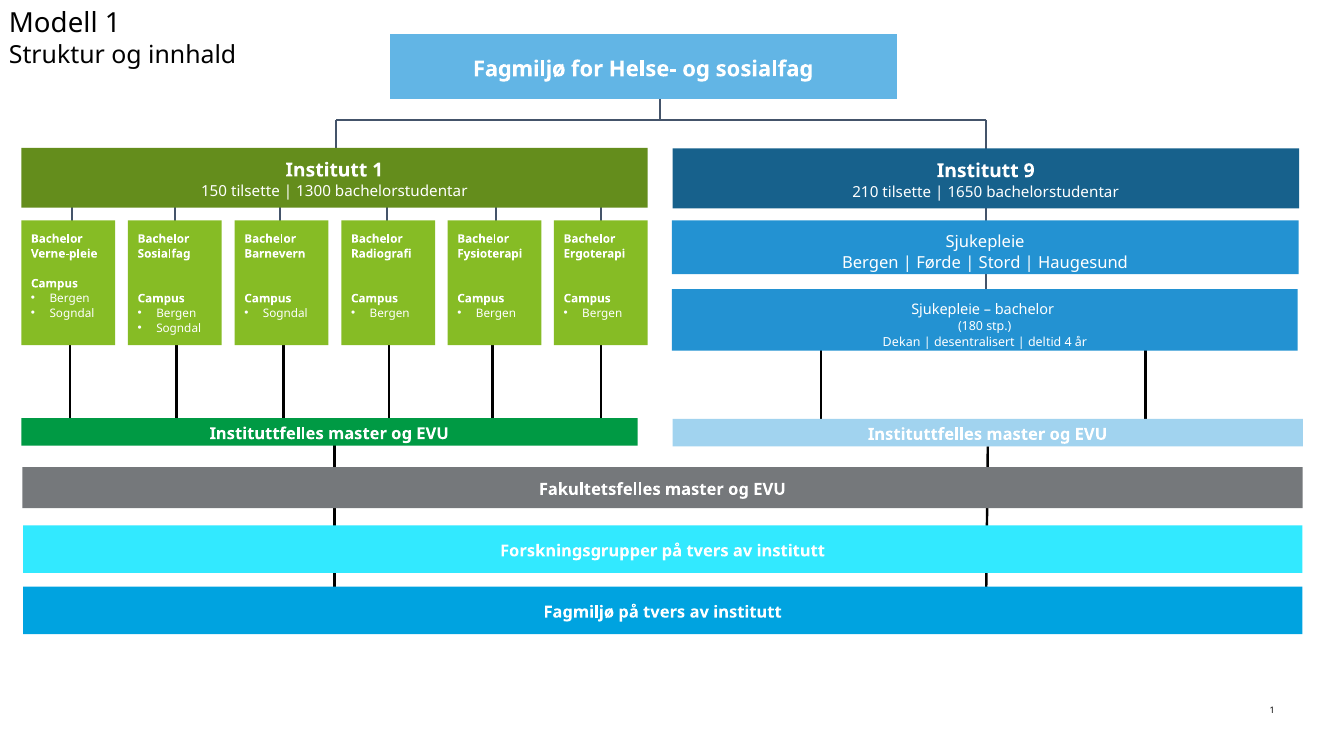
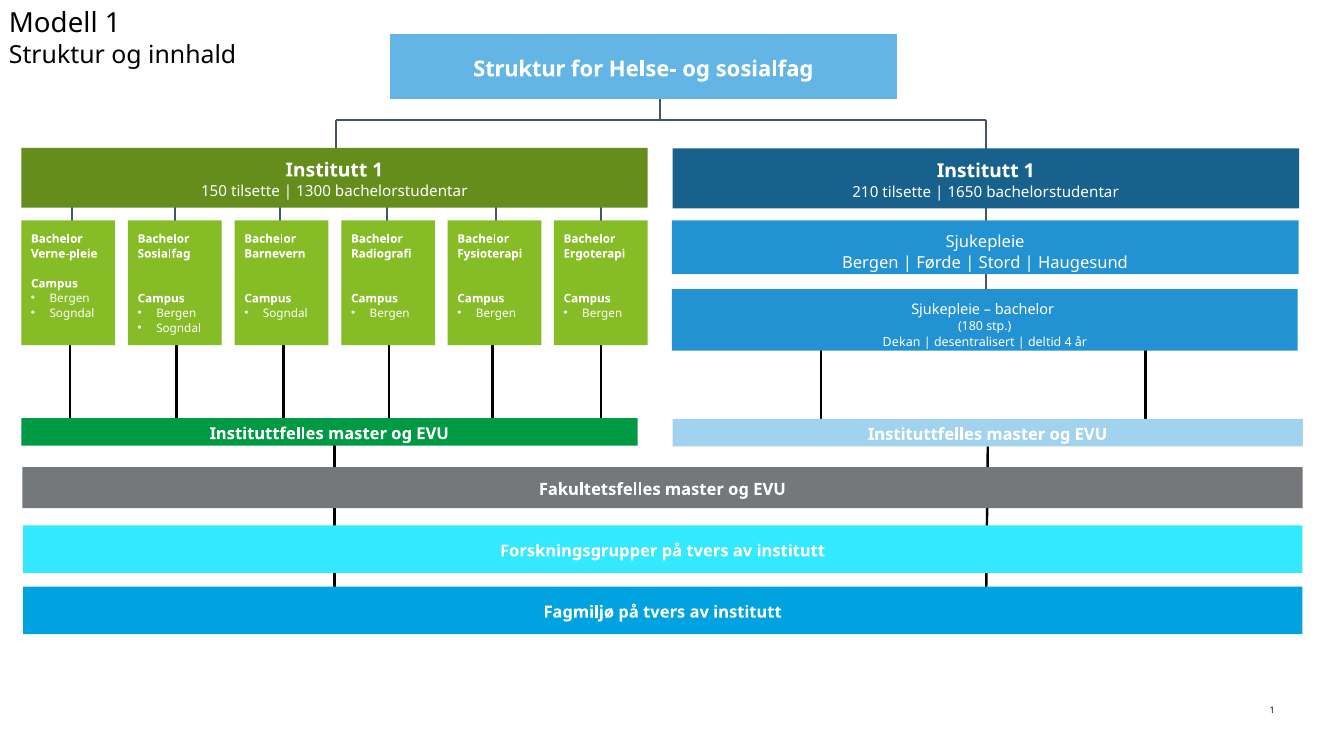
Fagmiljø: Fagmiljø -> Struktur (519, 69)
9: 9 -> 1 (1029, 171)
